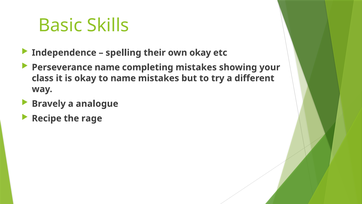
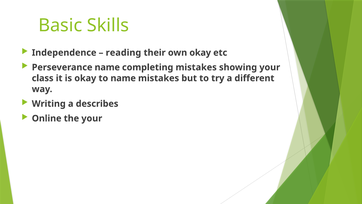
spelling: spelling -> reading (123, 53)
Bravely: Bravely -> Writing (49, 104)
analogue: analogue -> describes (97, 104)
Recipe: Recipe -> Online (47, 118)
the rage: rage -> your (92, 118)
